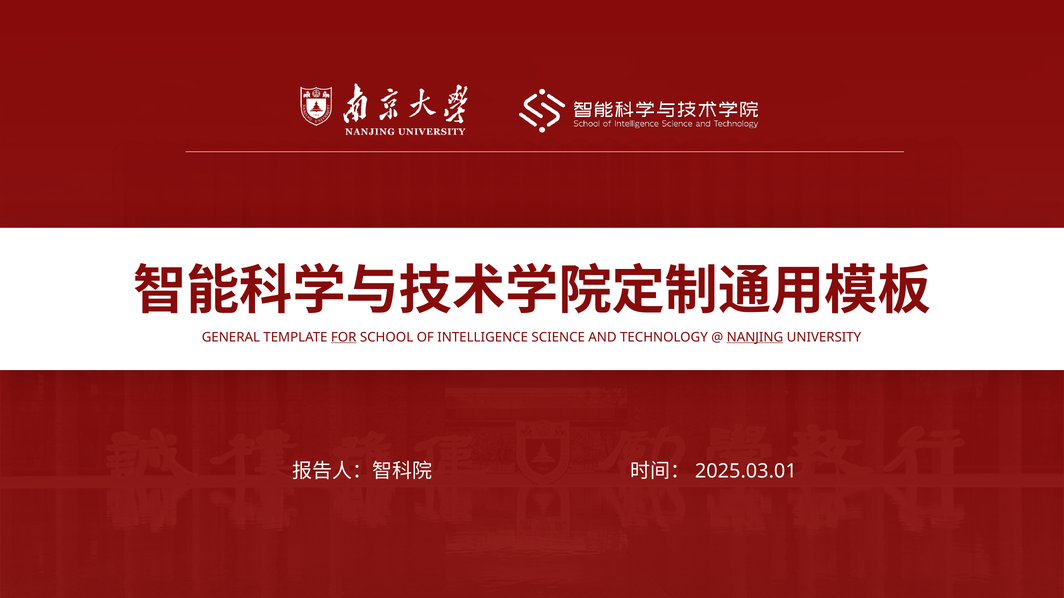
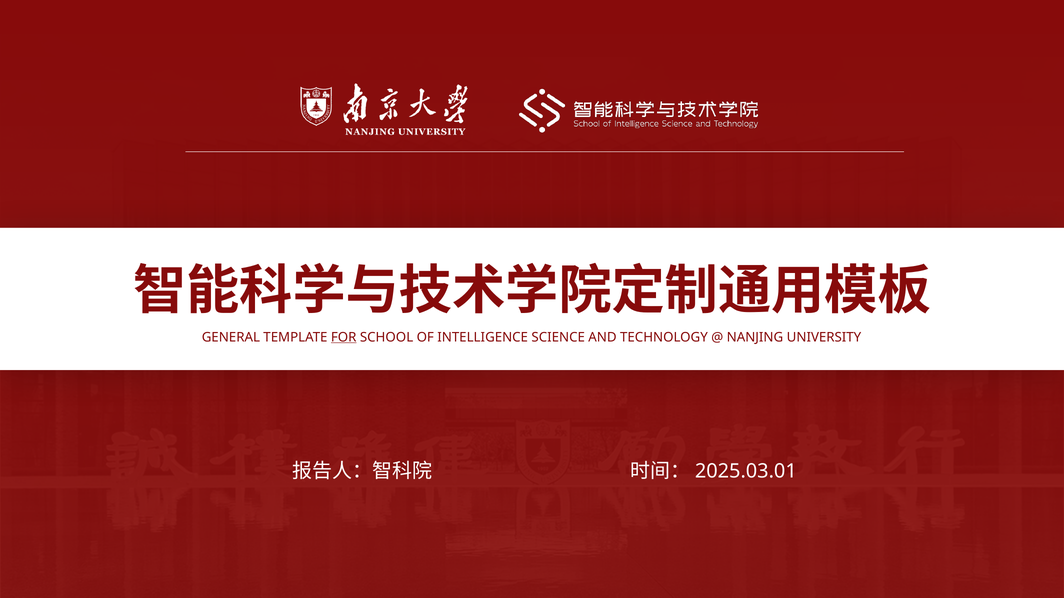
NANJING underline: present -> none (755, 337)
